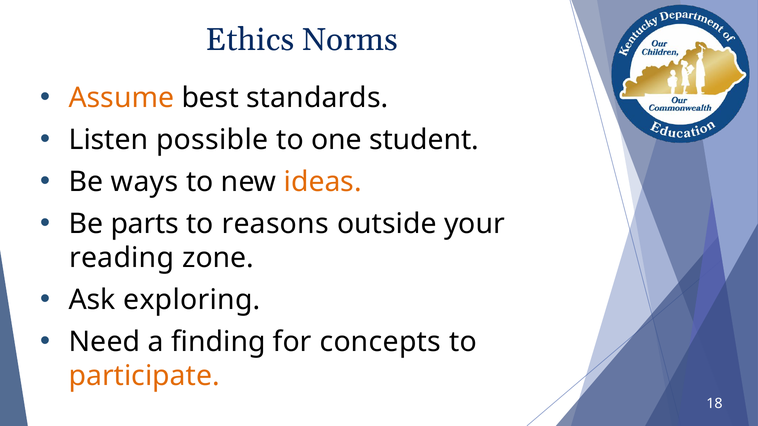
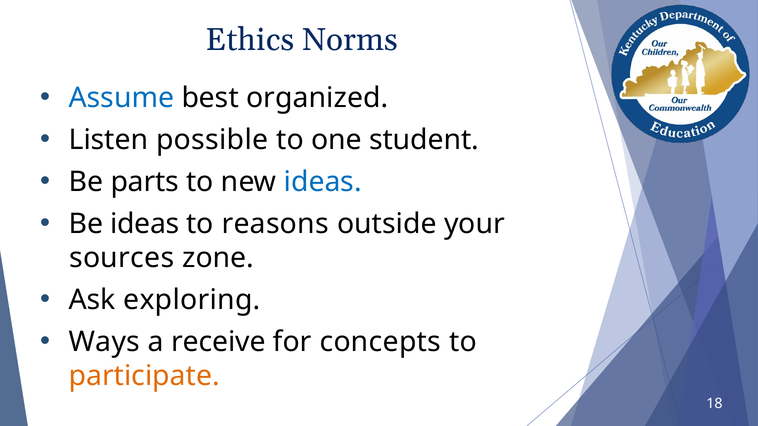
Assume colour: orange -> blue (121, 98)
standards: standards -> organized (317, 98)
ways: ways -> parts (145, 182)
ideas colour: orange -> blue (323, 182)
Be parts: parts -> ideas (145, 224)
reading: reading -> sources (122, 258)
Need: Need -> Ways (104, 342)
finding: finding -> receive (218, 342)
